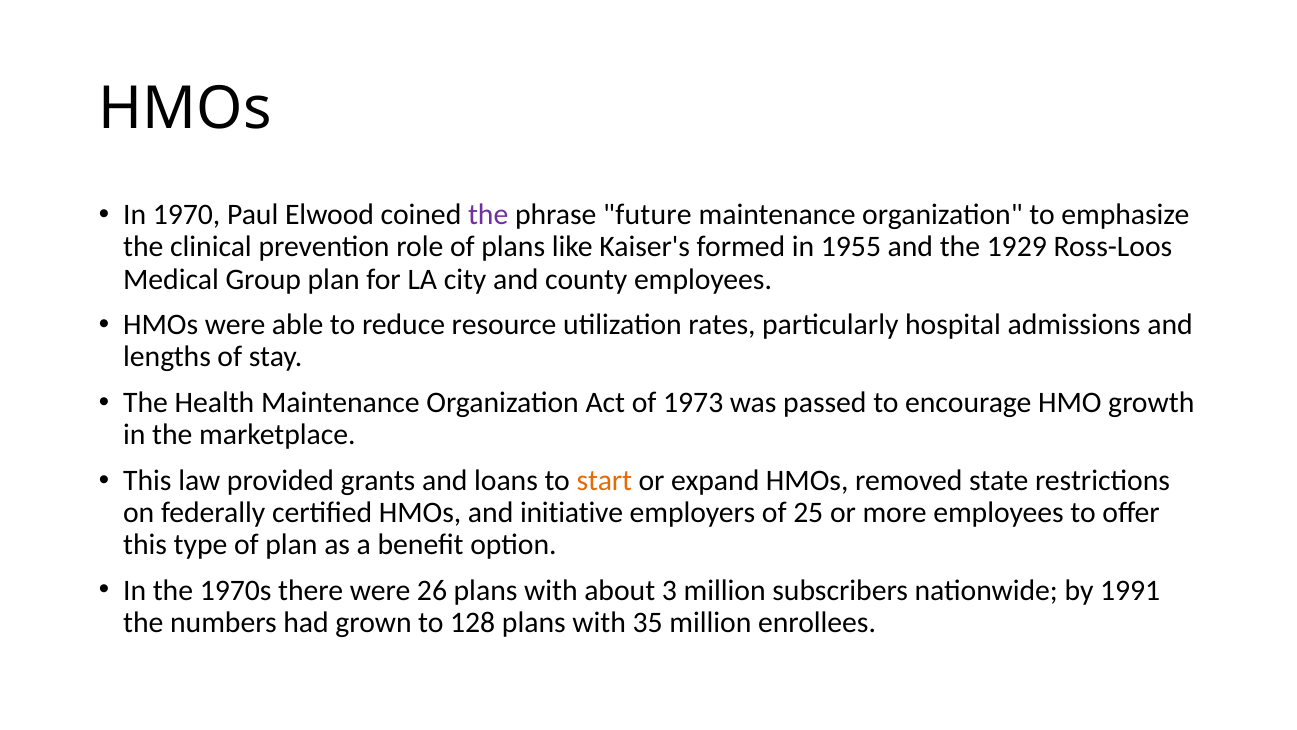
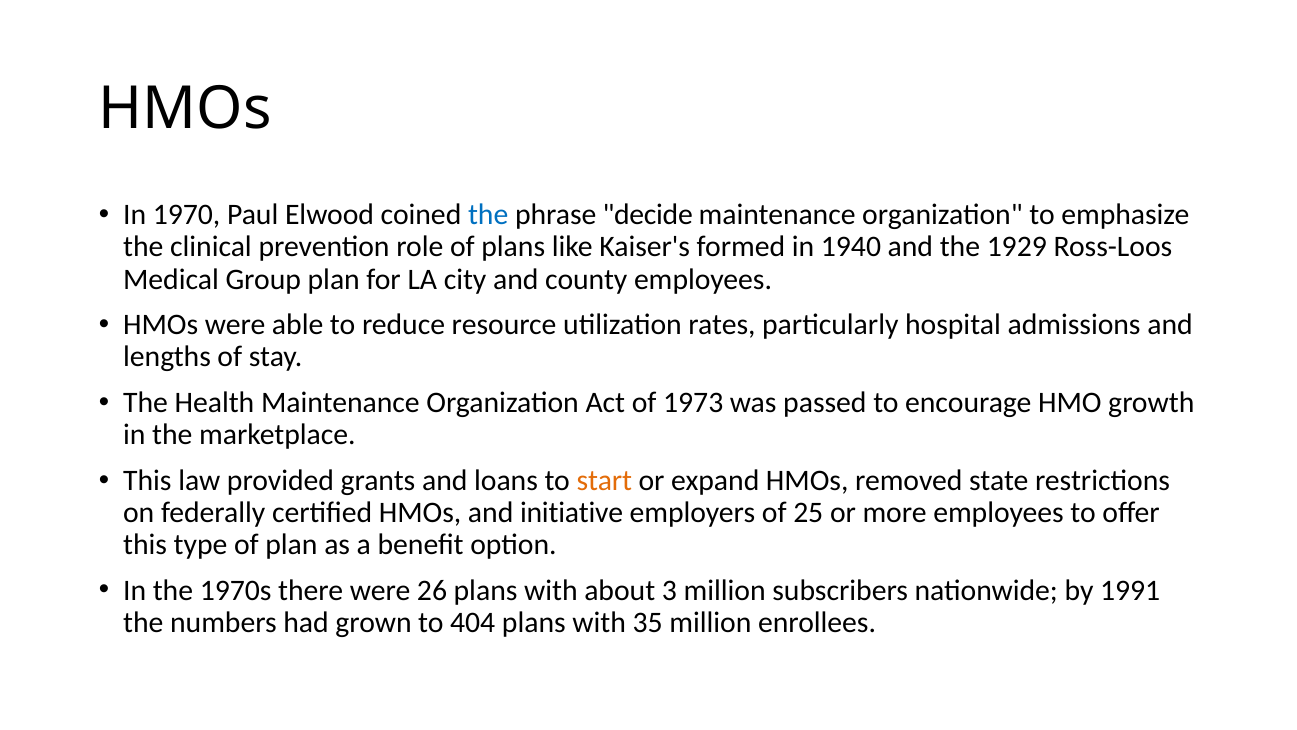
the colour: purple -> blue (488, 215)
future: future -> decide (648, 215)
1955: 1955 -> 1940 (851, 247)
128: 128 -> 404 (473, 622)
